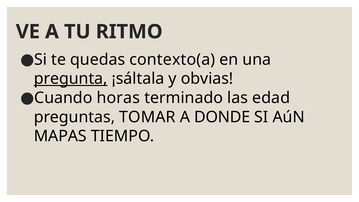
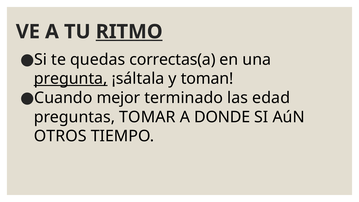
RITMO underline: none -> present (129, 32)
contexto(a: contexto(a -> correctas(a (172, 60)
obvias: obvias -> toman (207, 79)
horas: horas -> mejor (118, 98)
MAPAS: MAPAS -> OTROS (60, 136)
